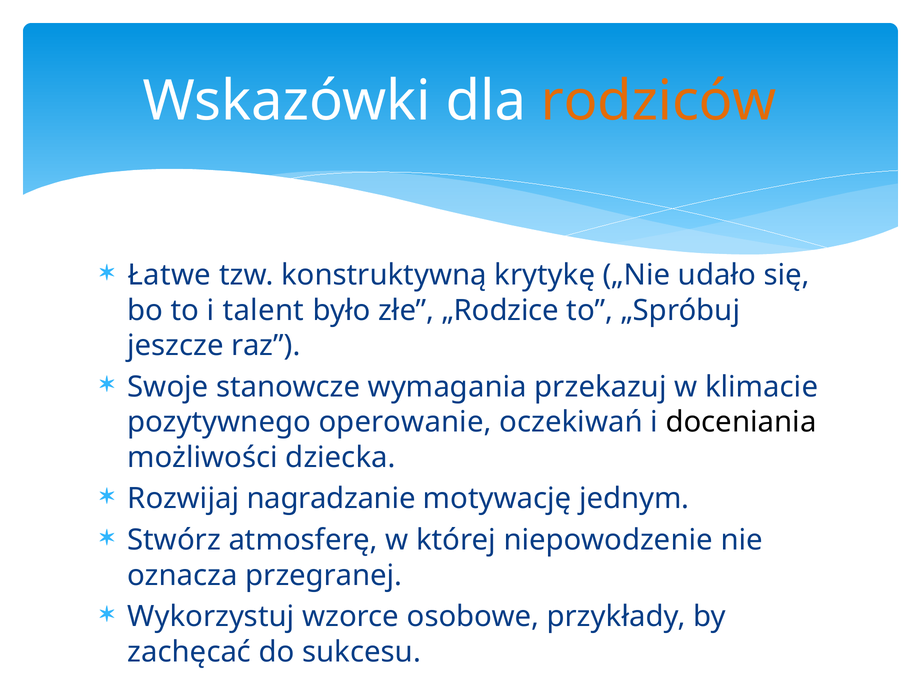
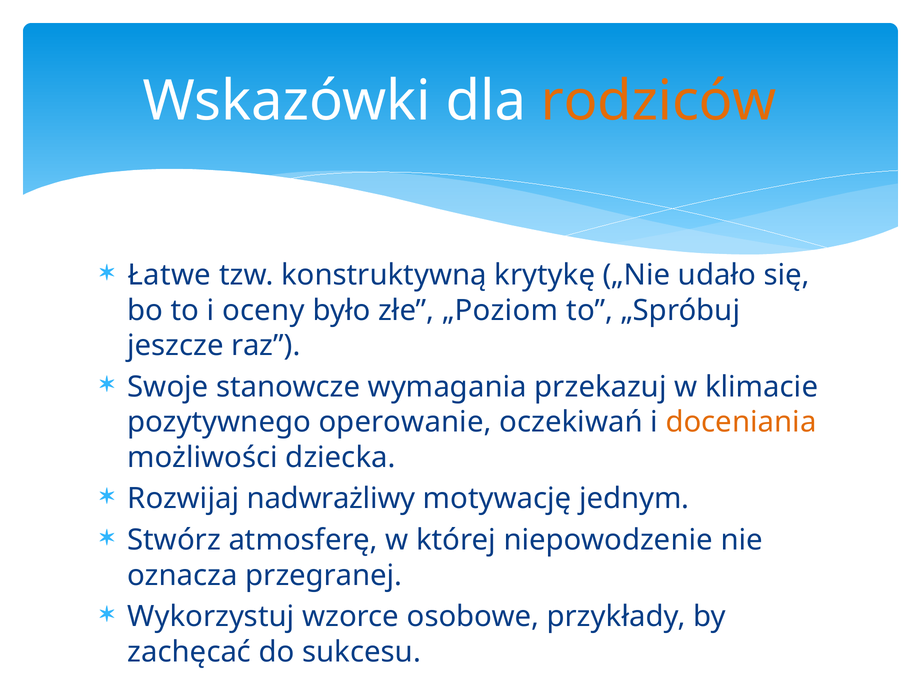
talent: talent -> oceny (263, 310)
„Rodzice: „Rodzice -> „Poziom (500, 310)
doceniania colour: black -> orange (741, 422)
nagradzanie: nagradzanie -> nadwrażliwy (331, 499)
